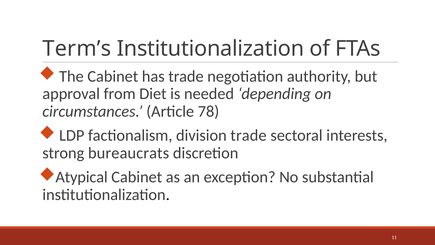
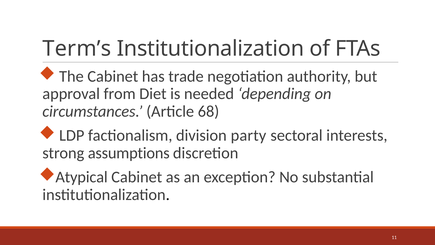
78: 78 -> 68 (209, 111)
division trade: trade -> party (248, 135)
bureaucrats: bureaucrats -> assumptions (129, 153)
